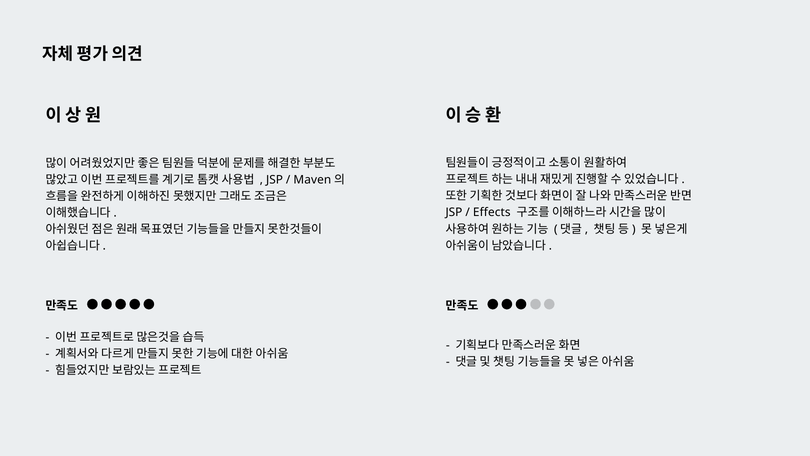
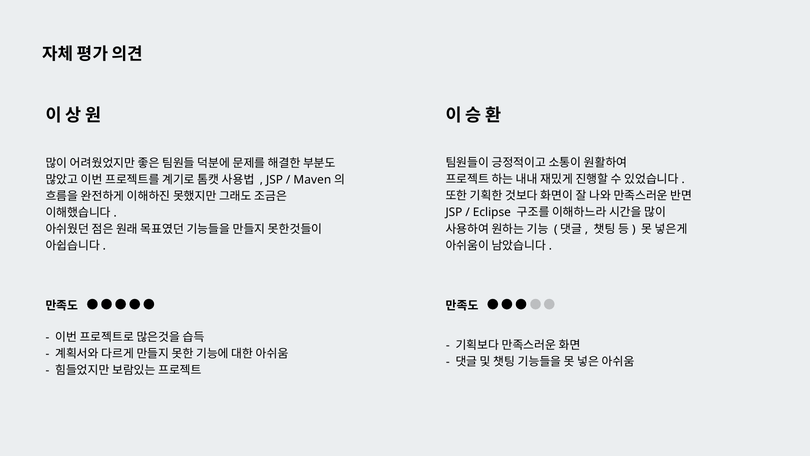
Effects: Effects -> Eclipse (492, 212)
